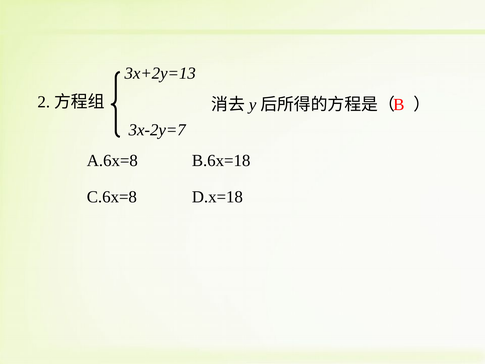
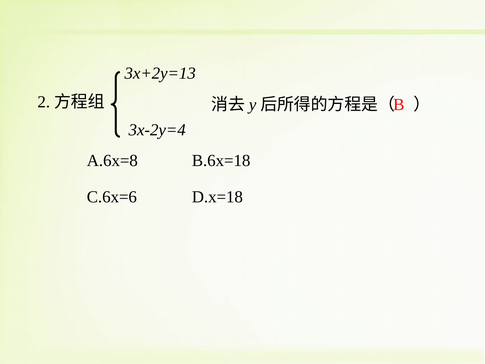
3x-2y=7: 3x-2y=7 -> 3x-2y=4 (157, 130)
C.6x=8: C.6x=8 -> C.6x=6 (112, 197)
